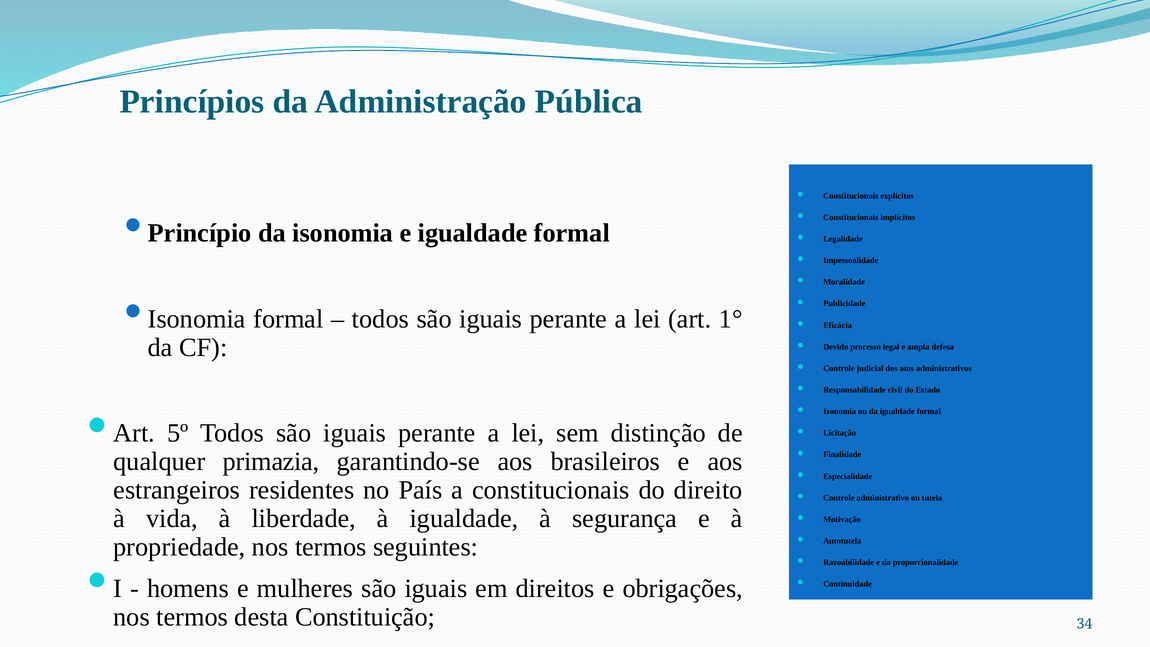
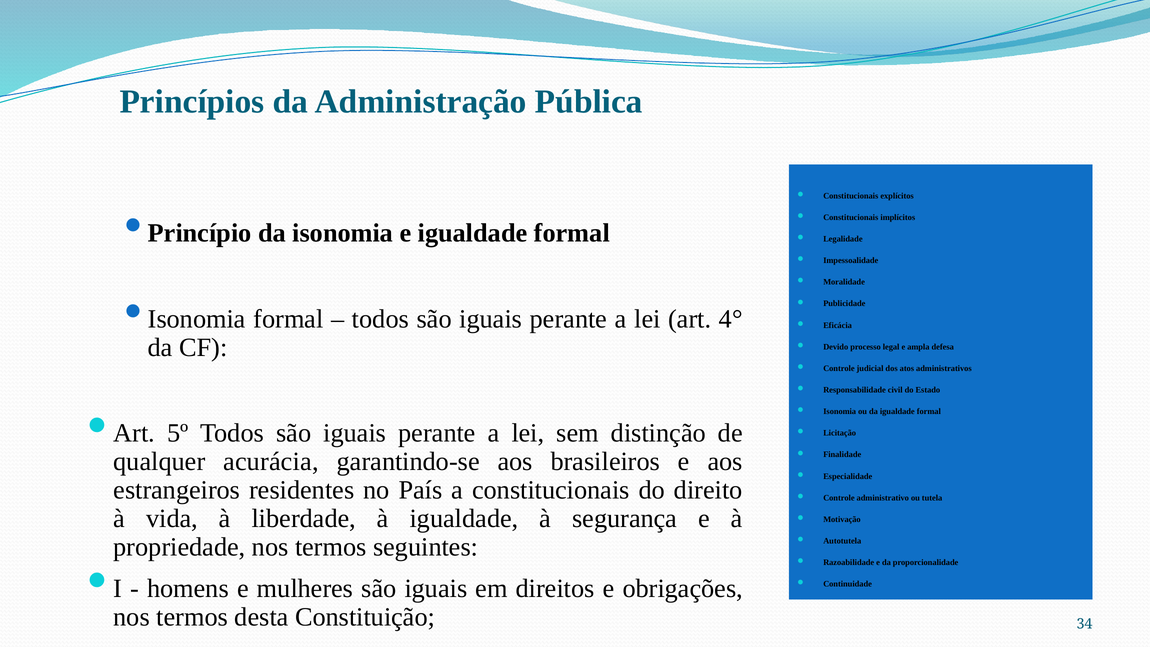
1°: 1° -> 4° (731, 319)
primazia: primazia -> acurácia (271, 462)
